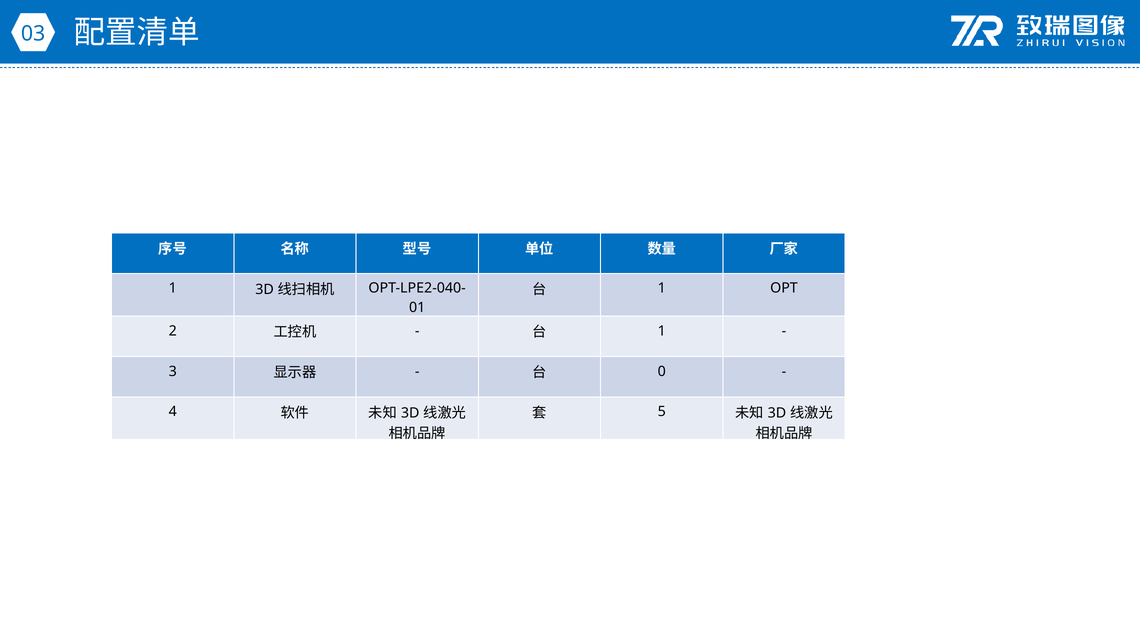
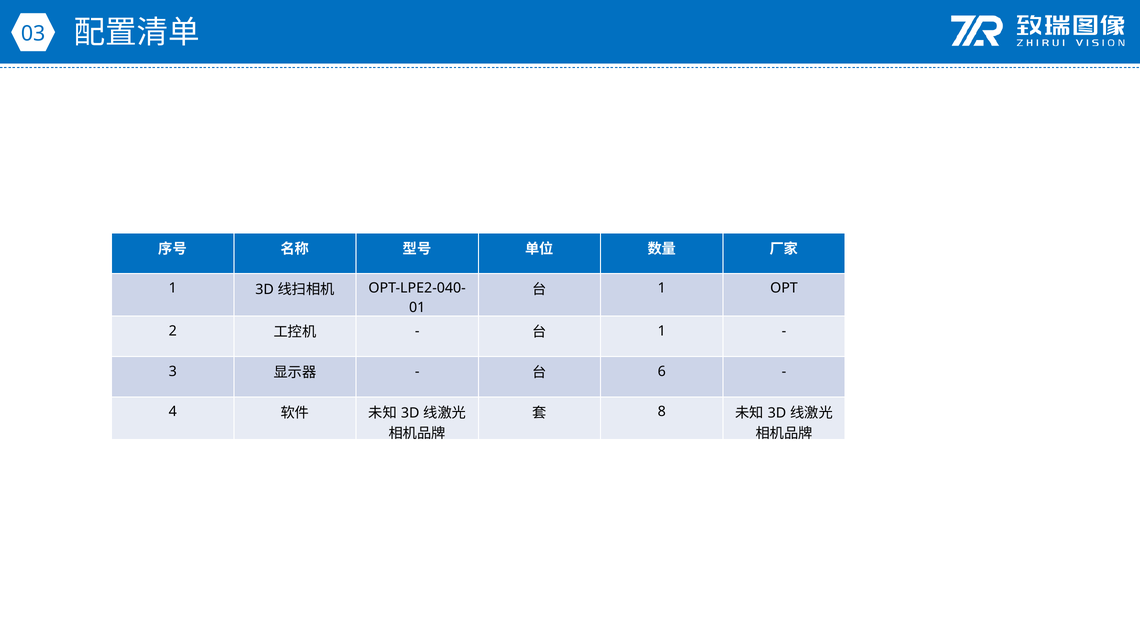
0: 0 -> 6 (662, 371)
5: 5 -> 8 (662, 412)
